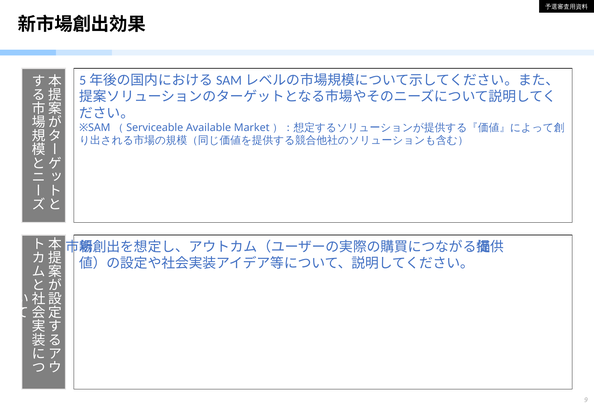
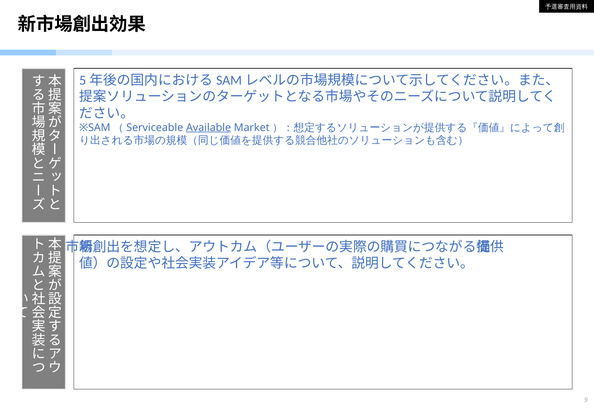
Available underline: none -> present (209, 128)
